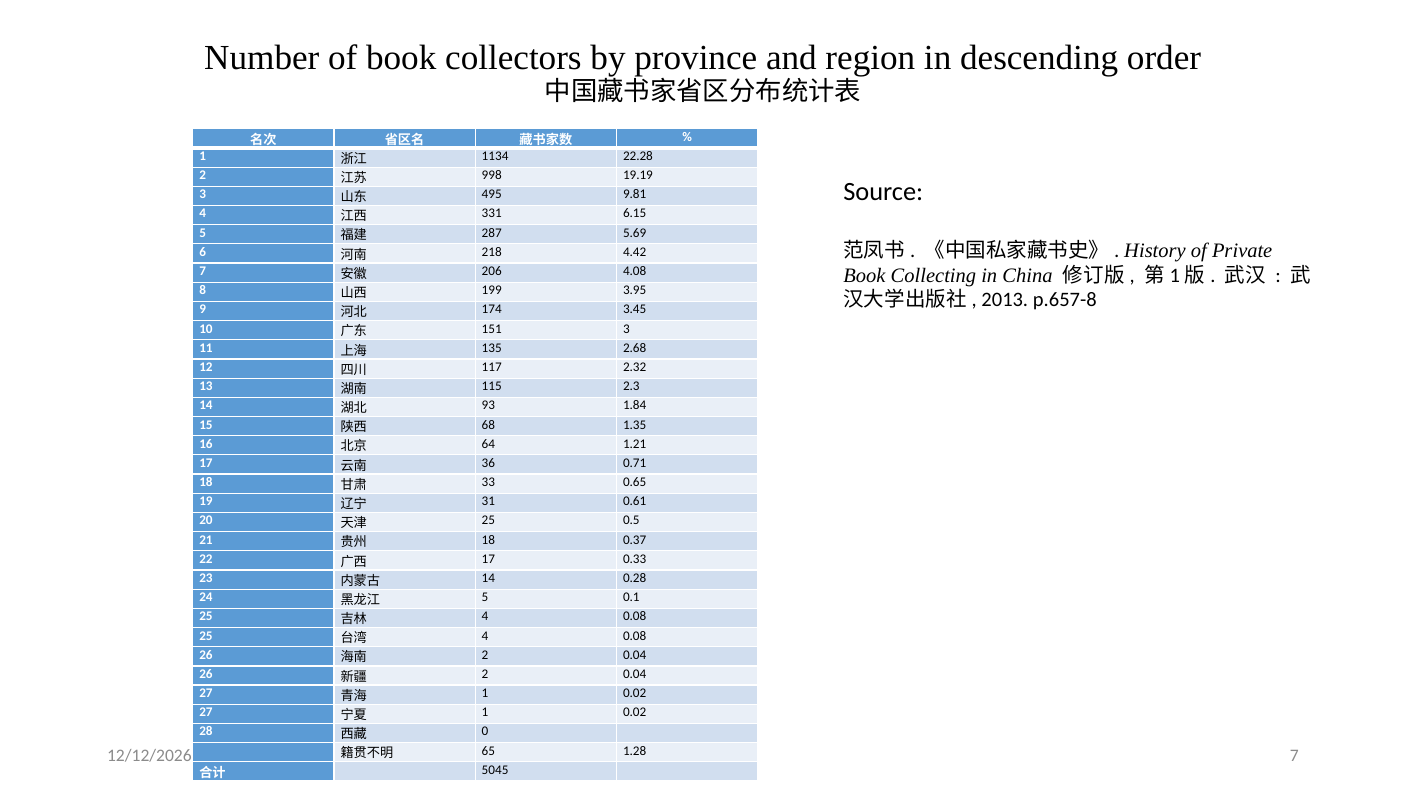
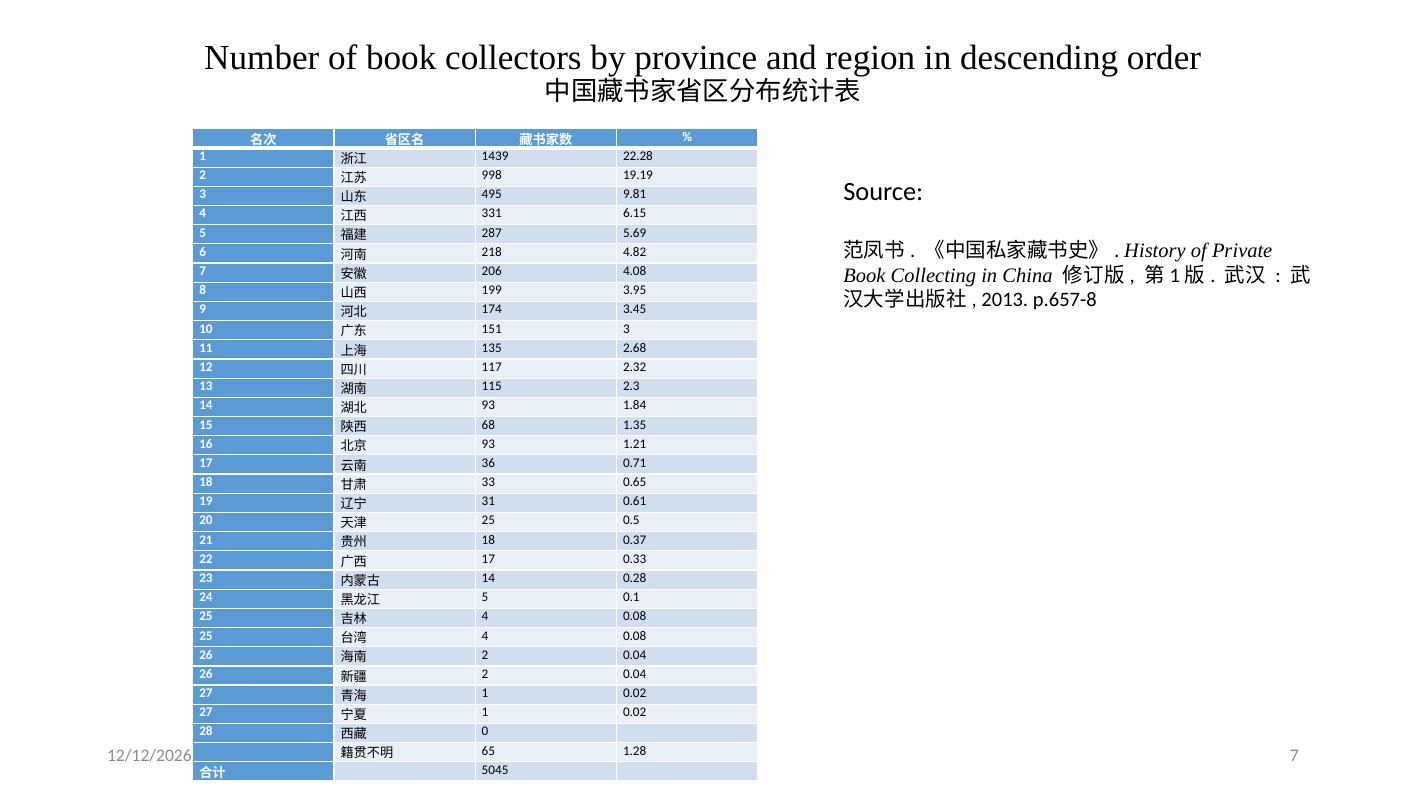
1134: 1134 -> 1439 (495, 156)
4.42: 4.42 -> 4.82 (635, 252)
64: 64 -> 93 (488, 444)
